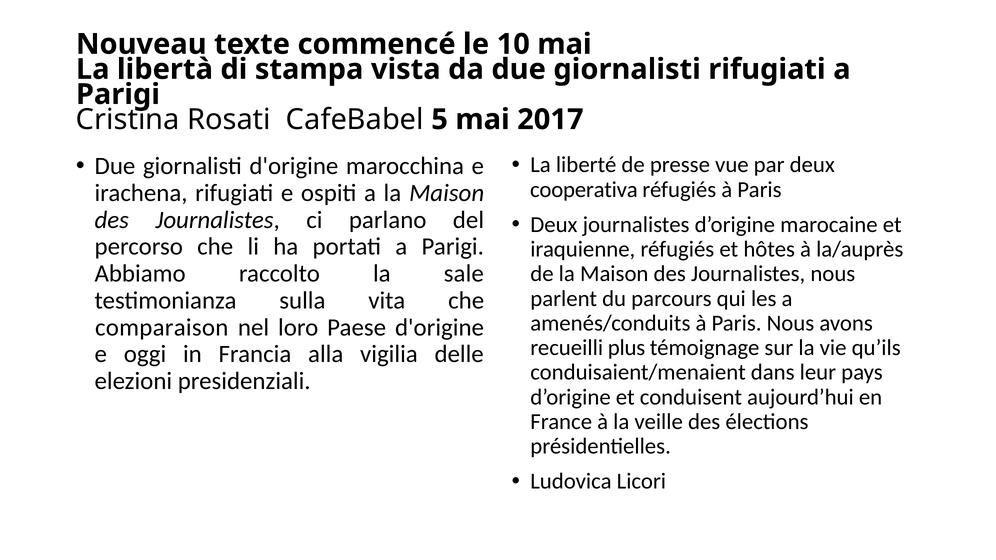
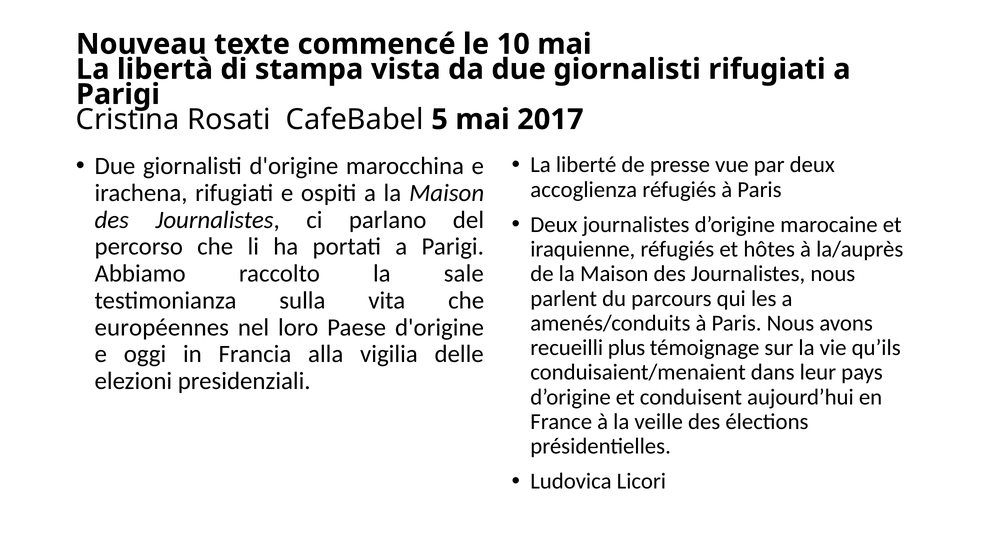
cooperativa: cooperativa -> accoglienza (584, 190)
comparaison: comparaison -> européennes (162, 327)
